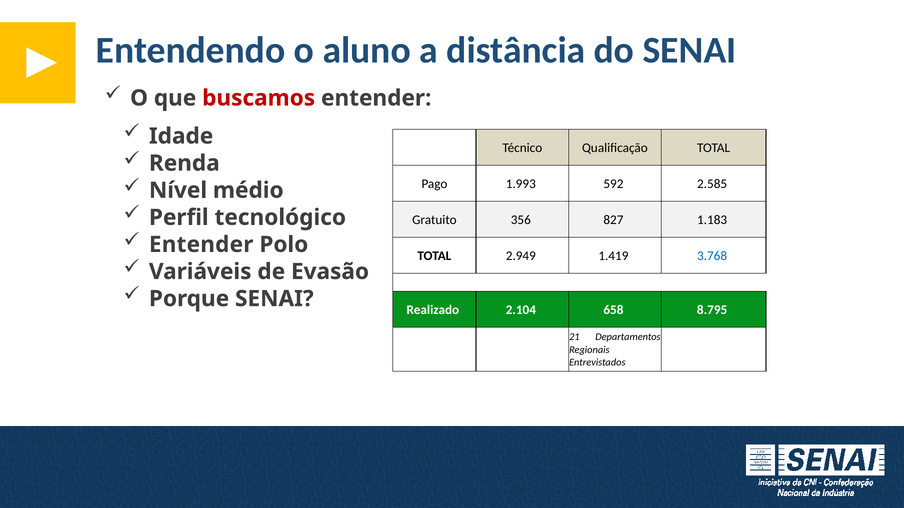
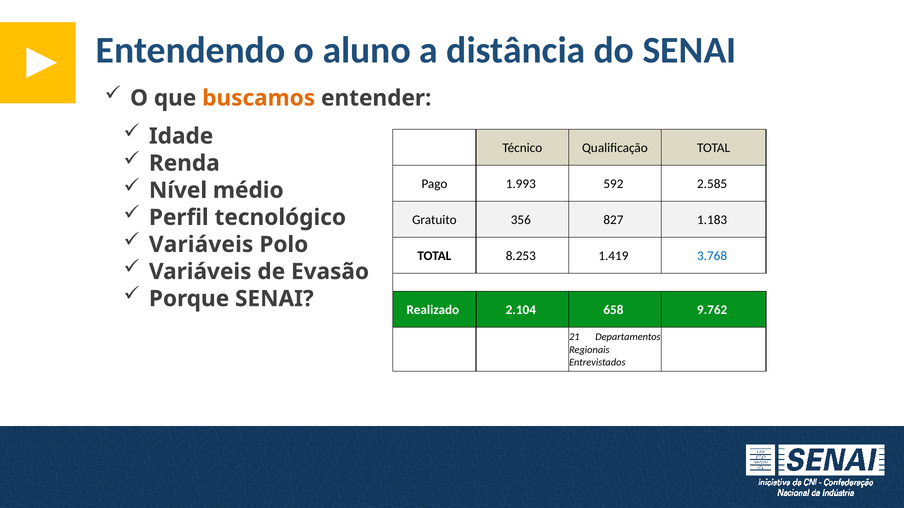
buscamos colour: red -> orange (259, 98)
Entender: Entender -> Variáveis (201, 245)
2.949: 2.949 -> 8.253 (521, 256)
8.795: 8.795 -> 9.762 (712, 310)
